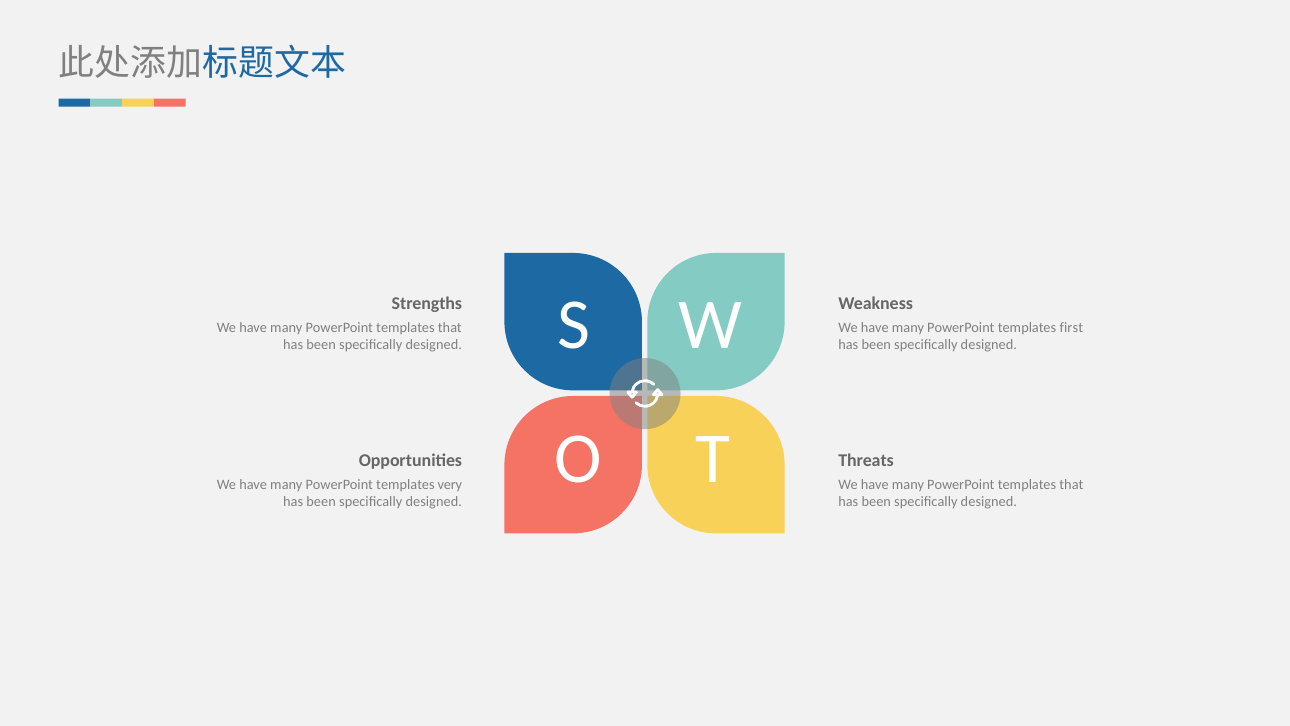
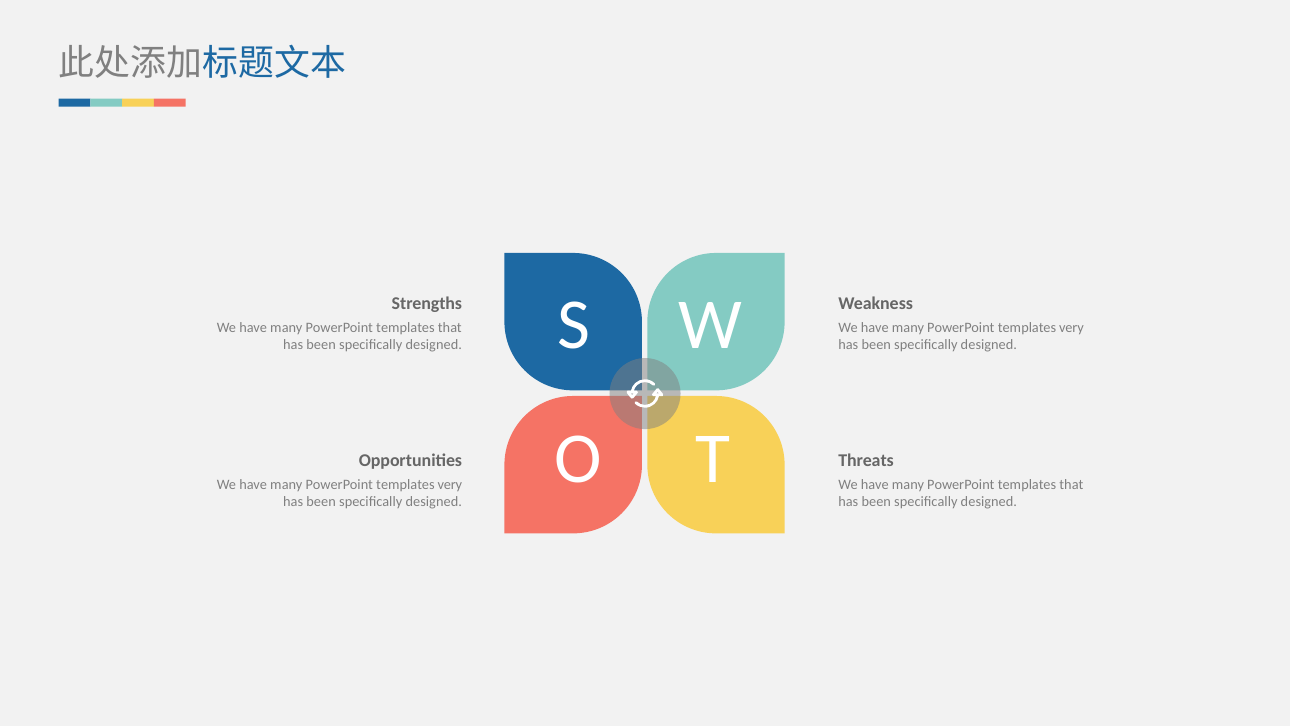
first: first -> very (1071, 328)
